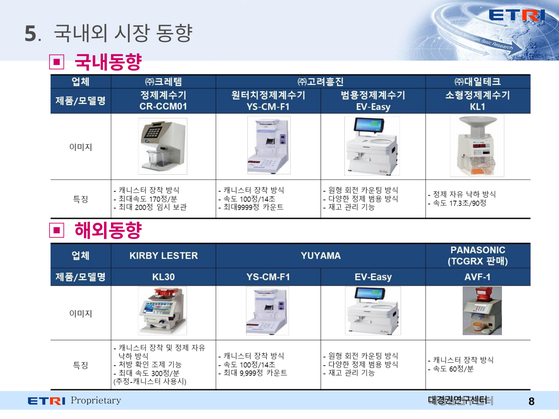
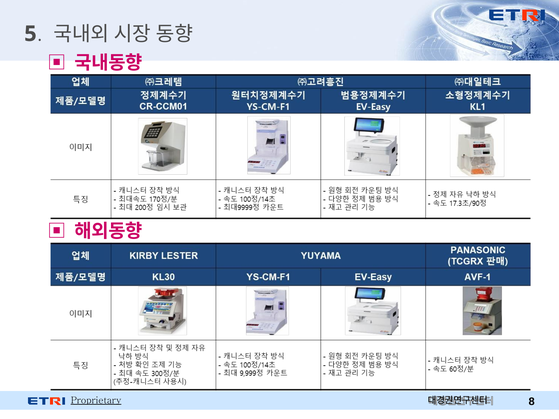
Proprietary underline: none -> present (96, 401)
